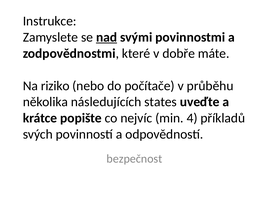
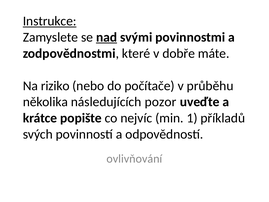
Instrukce underline: none -> present (50, 21)
states: states -> pozor (160, 102)
4: 4 -> 1 (192, 118)
bezpečnost: bezpečnost -> ovlivňování (134, 159)
